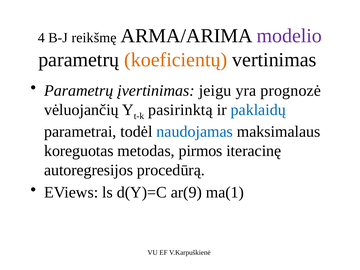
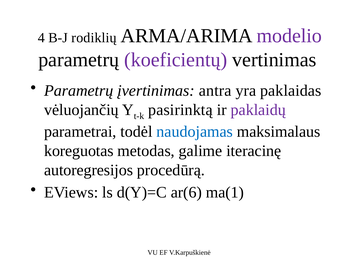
reikšmę: reikšmę -> rodiklių (94, 38)
koeficientų colour: orange -> purple (176, 60)
jeigu: jeigu -> antra (215, 91)
prognozė: prognozė -> paklaidas (291, 91)
paklaidų colour: blue -> purple (258, 110)
pirmos: pirmos -> galime (200, 151)
ar(9: ar(9 -> ar(6 (186, 192)
